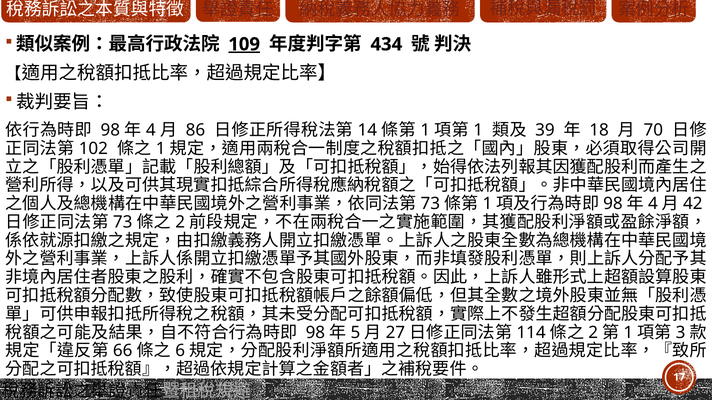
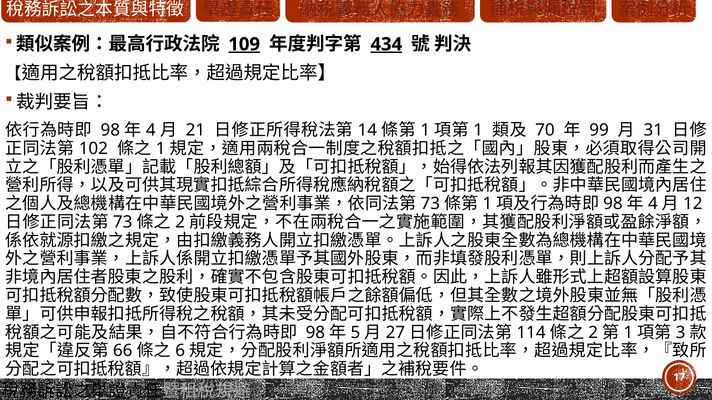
434 underline: none -> present (386, 44)
86: 86 -> 21 (195, 130)
39: 39 -> 70 (545, 130)
18: 18 -> 99 (599, 130)
70: 70 -> 31 (653, 130)
42: 42 -> 12 (693, 204)
